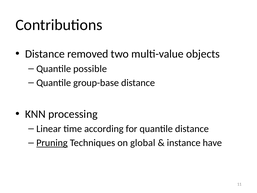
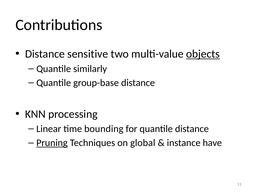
removed: removed -> sensitive (88, 54)
objects underline: none -> present (203, 54)
possible: possible -> similarly (90, 69)
according: according -> bounding (104, 129)
